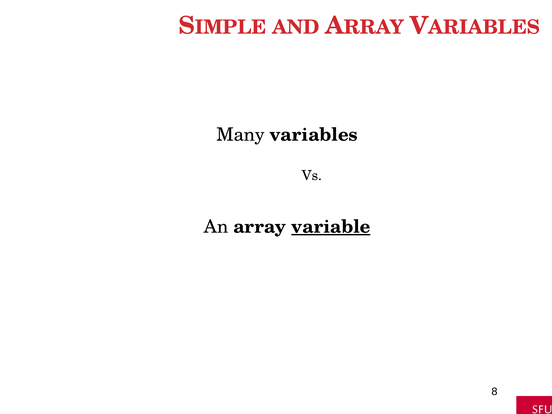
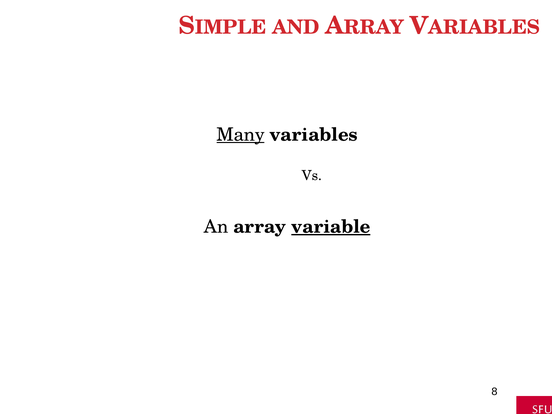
Many underline: none -> present (241, 135)
